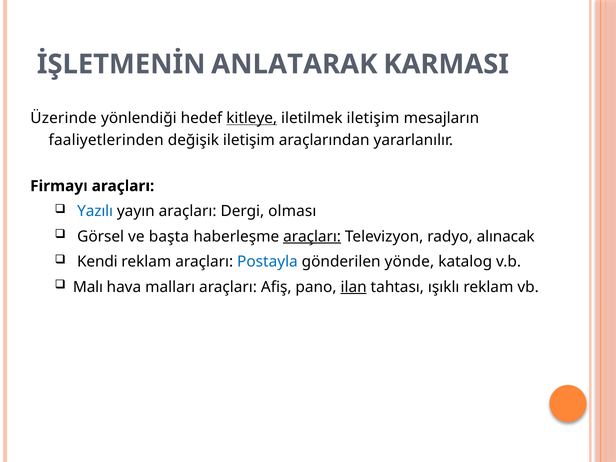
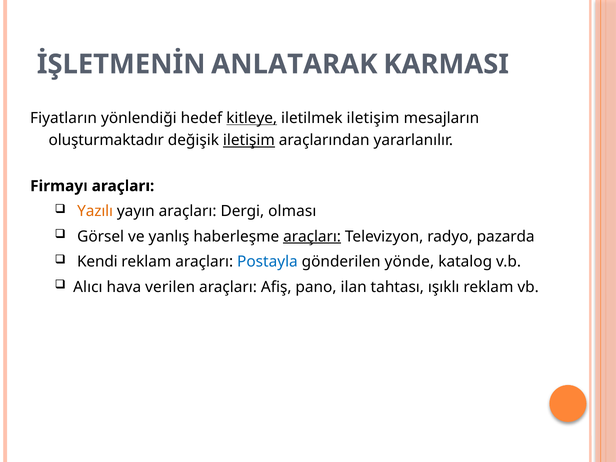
Üzerinde: Üzerinde -> Fiyatların (64, 118)
faaliyetlerinden: faaliyetlerinden -> oluşturmaktadır (106, 140)
iletişim underline: none -> present (249, 140)
Yazılı colour: blue -> orange (95, 211)
başta: başta -> yanlış (169, 237)
alınacak: alınacak -> pazarda (506, 237)
Malı: Malı -> Alıcı (88, 287)
malları: malları -> verilen (170, 287)
ilan underline: present -> none (354, 287)
